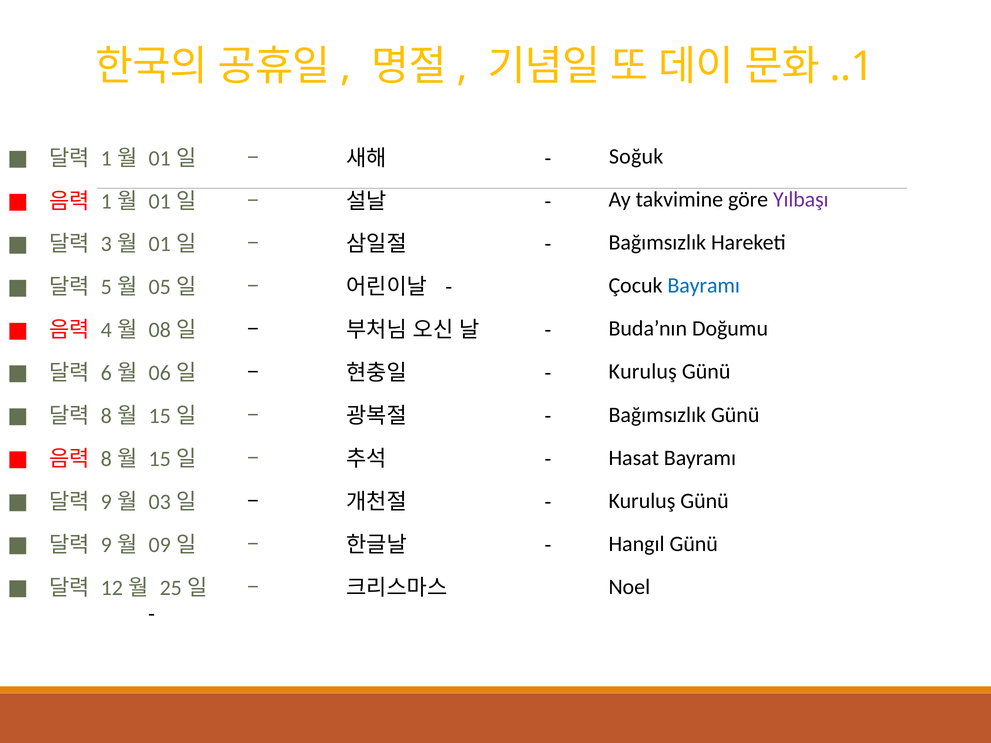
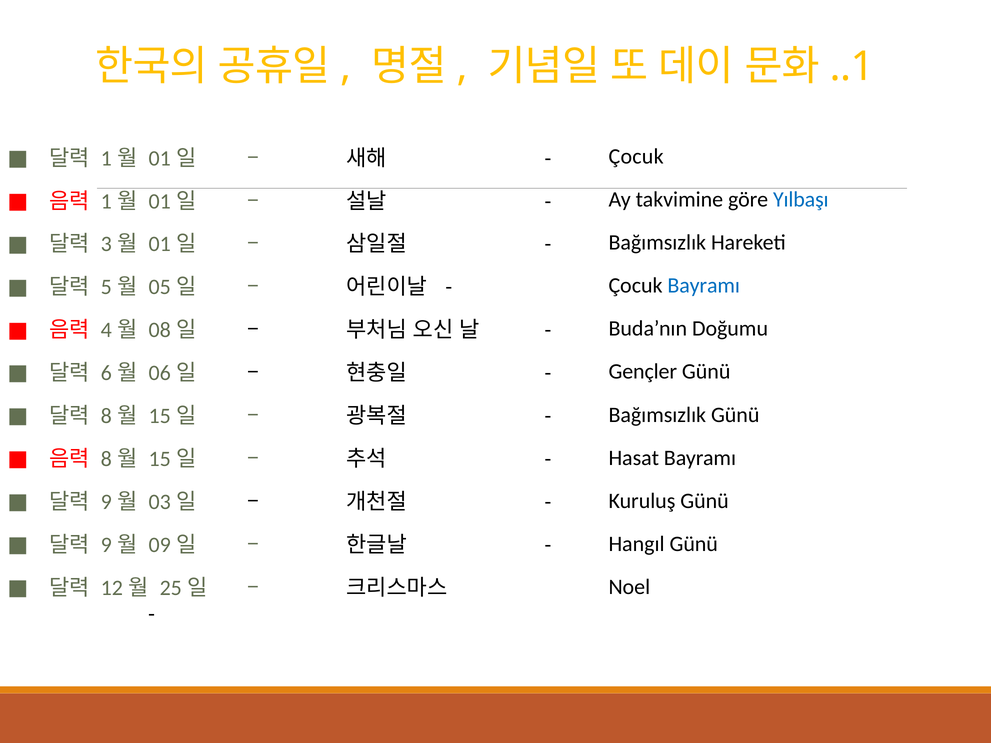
Soğuk: Soğuk -> Çocuk (636, 157)
Yılbaşı colour: purple -> blue (801, 200)
Kuruluş: Kuruluş -> Gençler (643, 372)
